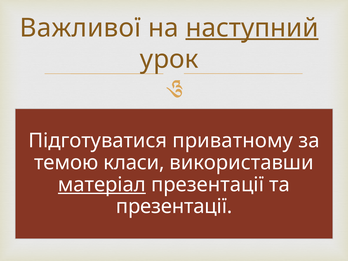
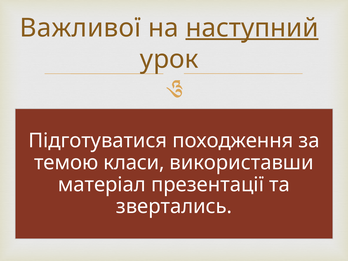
приватному: приватному -> походження (233, 141)
матеріал underline: present -> none (102, 185)
презентації: презентації -> звертались (174, 206)
